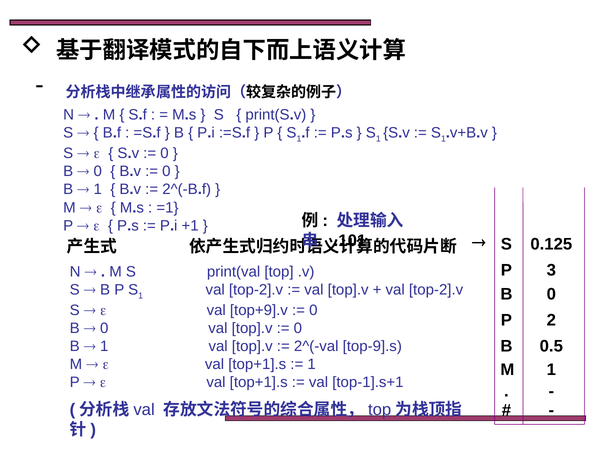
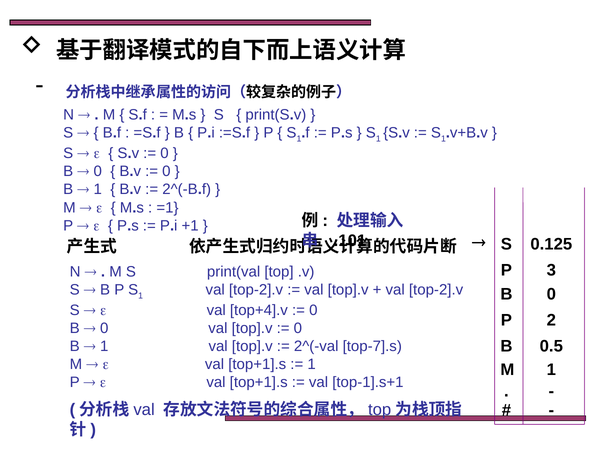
top+9].v: top+9].v -> top+4].v (259, 310)
top-9].s: top-9].s -> top-7].s (372, 346)
